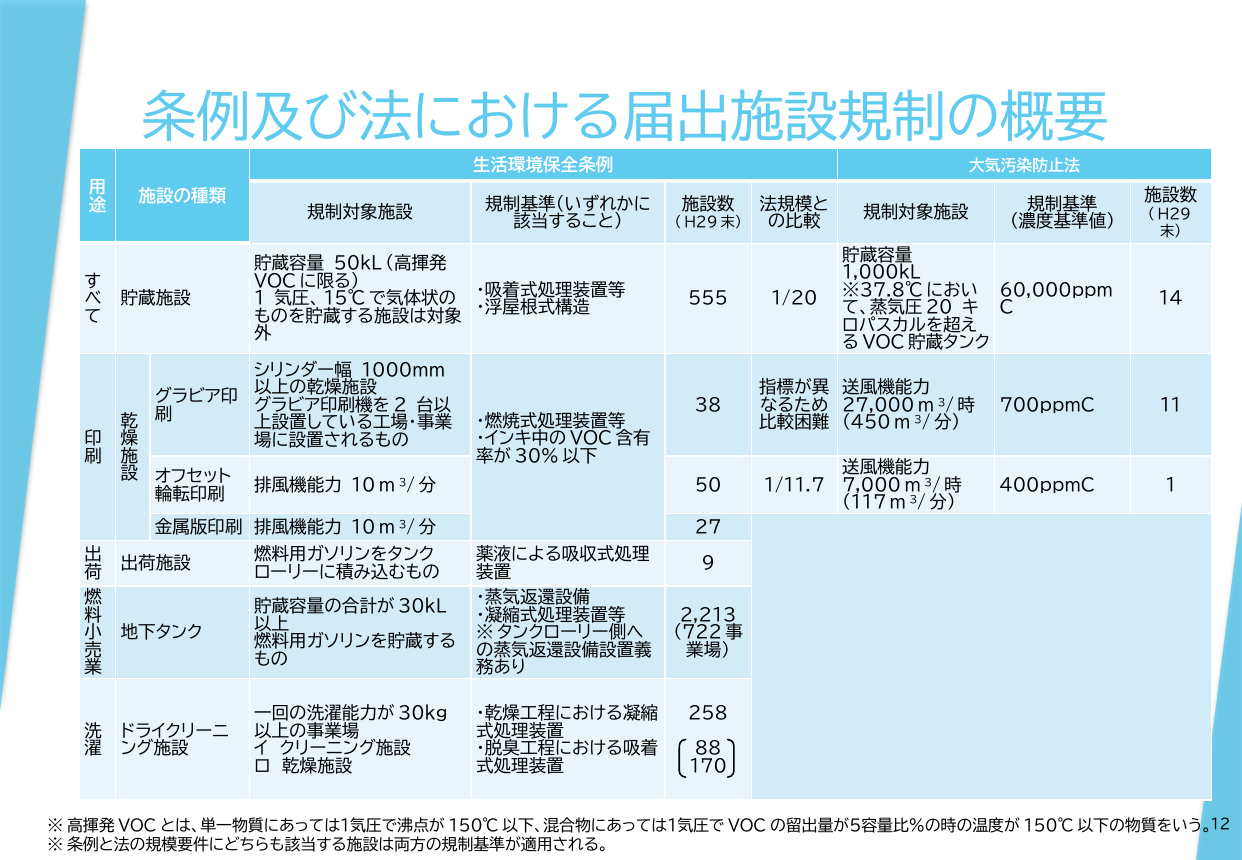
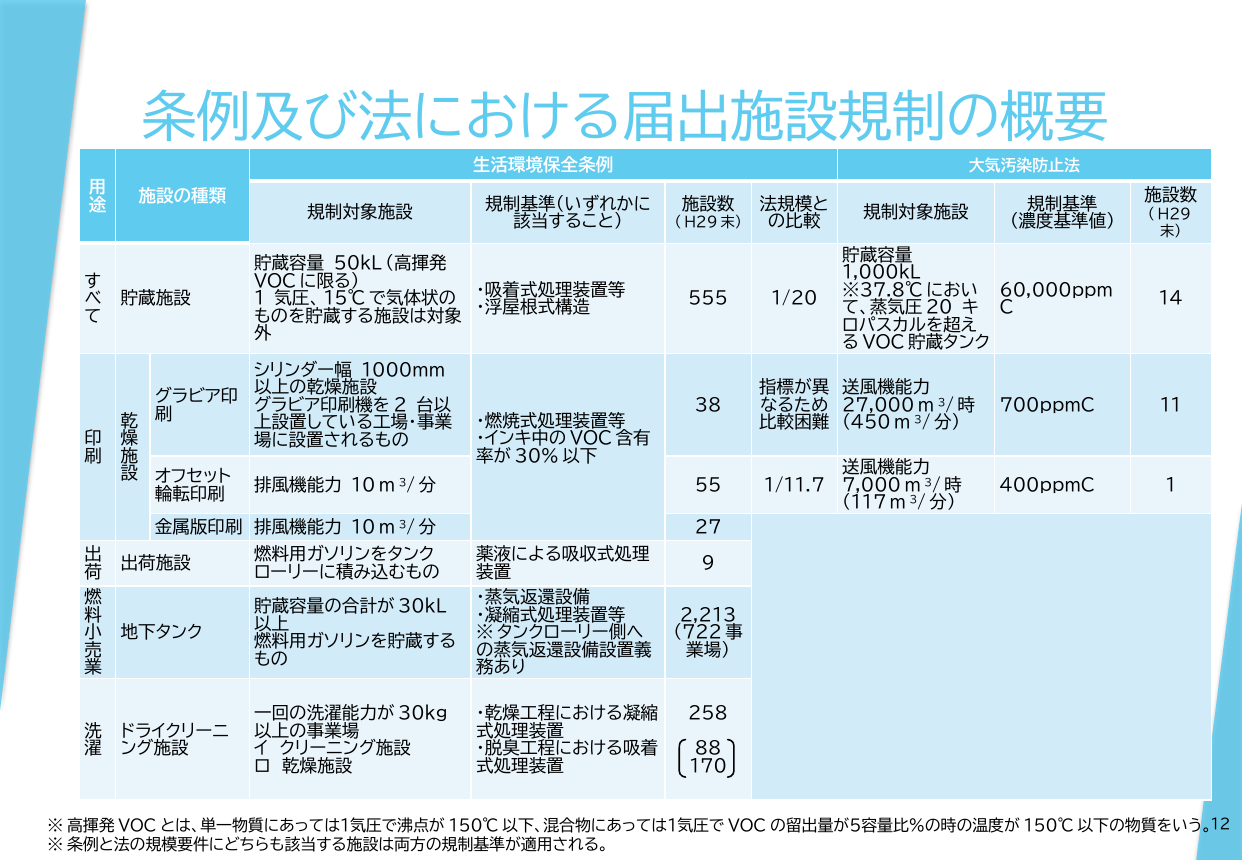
50: 50 -> 55 (708, 485)
